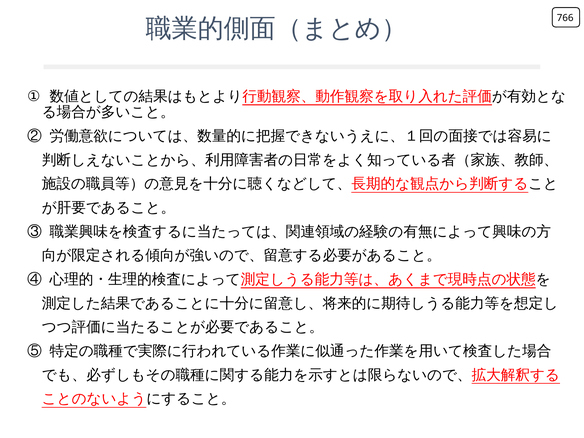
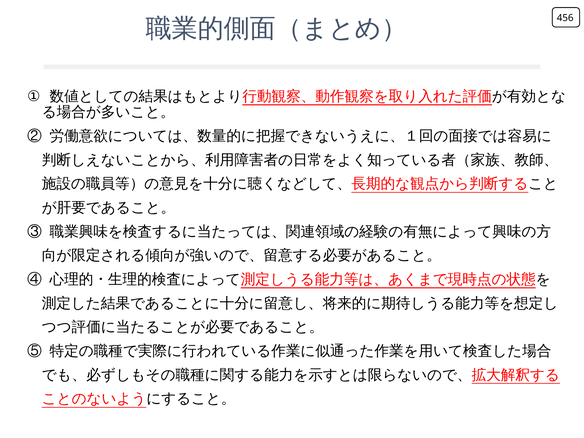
766: 766 -> 456 (565, 18)
